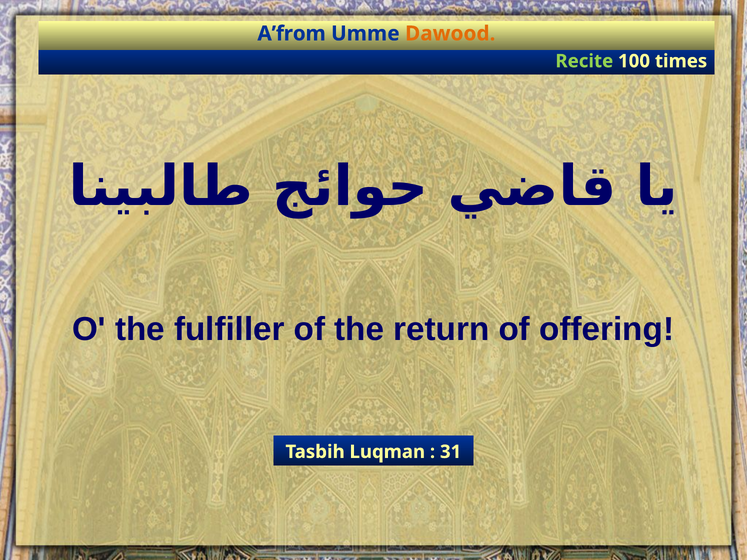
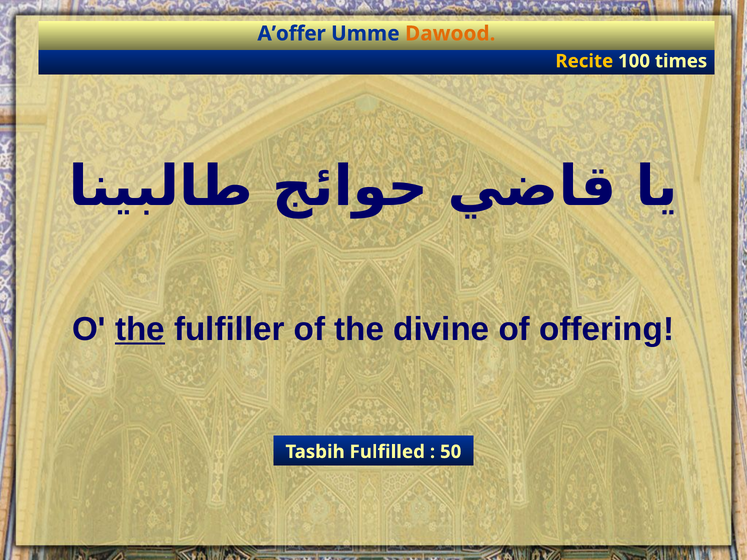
A’from: A’from -> A’offer (292, 34)
Recite colour: light green -> yellow (584, 61)
the underline: none -> present (140, 329)
return: return -> divine (441, 329)
Luqman: Luqman -> Fulfilled (387, 452)
31: 31 -> 50 (451, 452)
